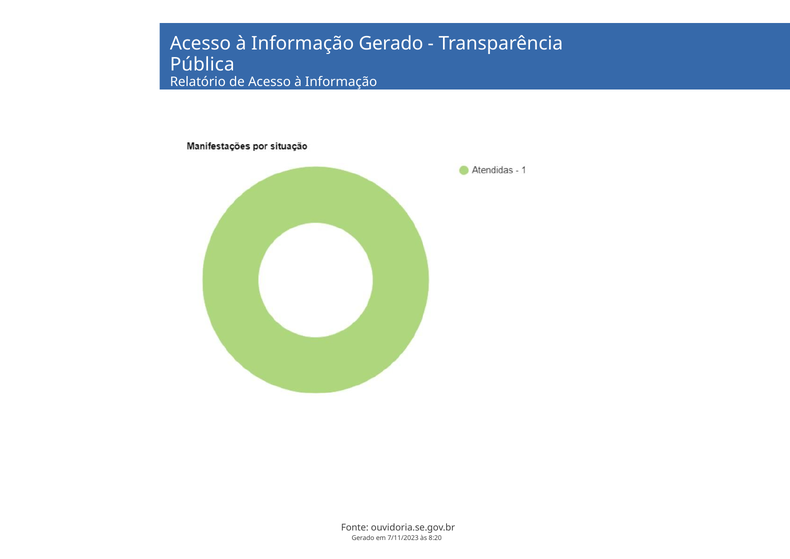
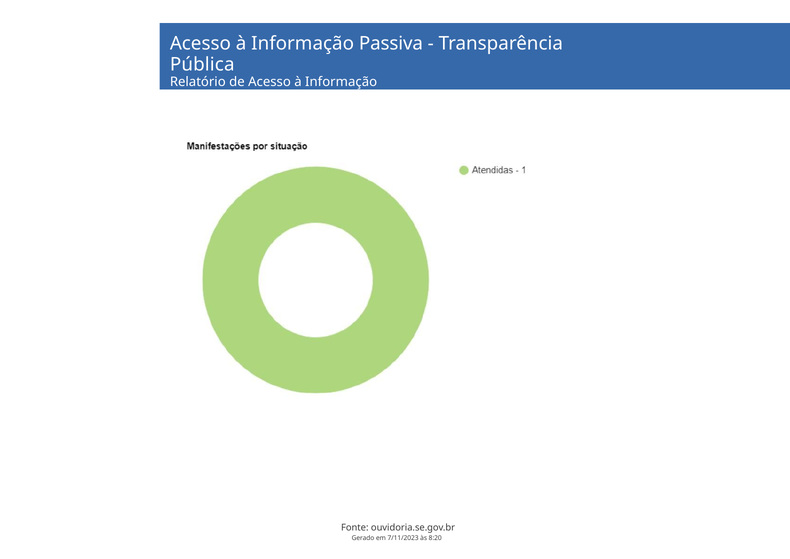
Informação Gerado: Gerado -> Passiva (391, 44)
